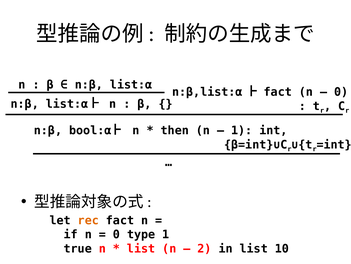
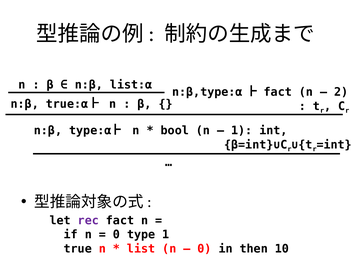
n:β,list:α: n:β,list:α -> n:β,type:α (207, 92)
0: 0 -> 2 (341, 92)
list:α: list:α -> true:α (67, 104)
bool:α: bool:α -> type:α (90, 130)
then: then -> bool (175, 130)
rec colour: orange -> purple (88, 220)
2: 2 -> 0 (204, 248)
in list: list -> then (254, 248)
